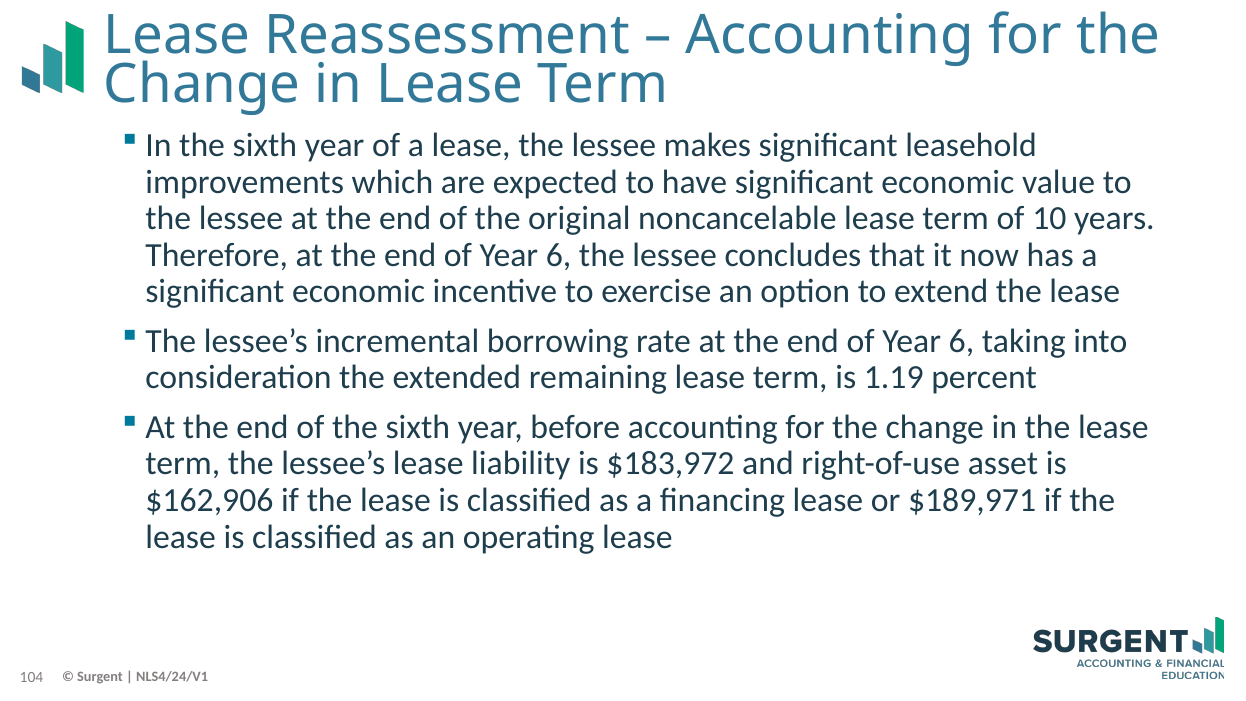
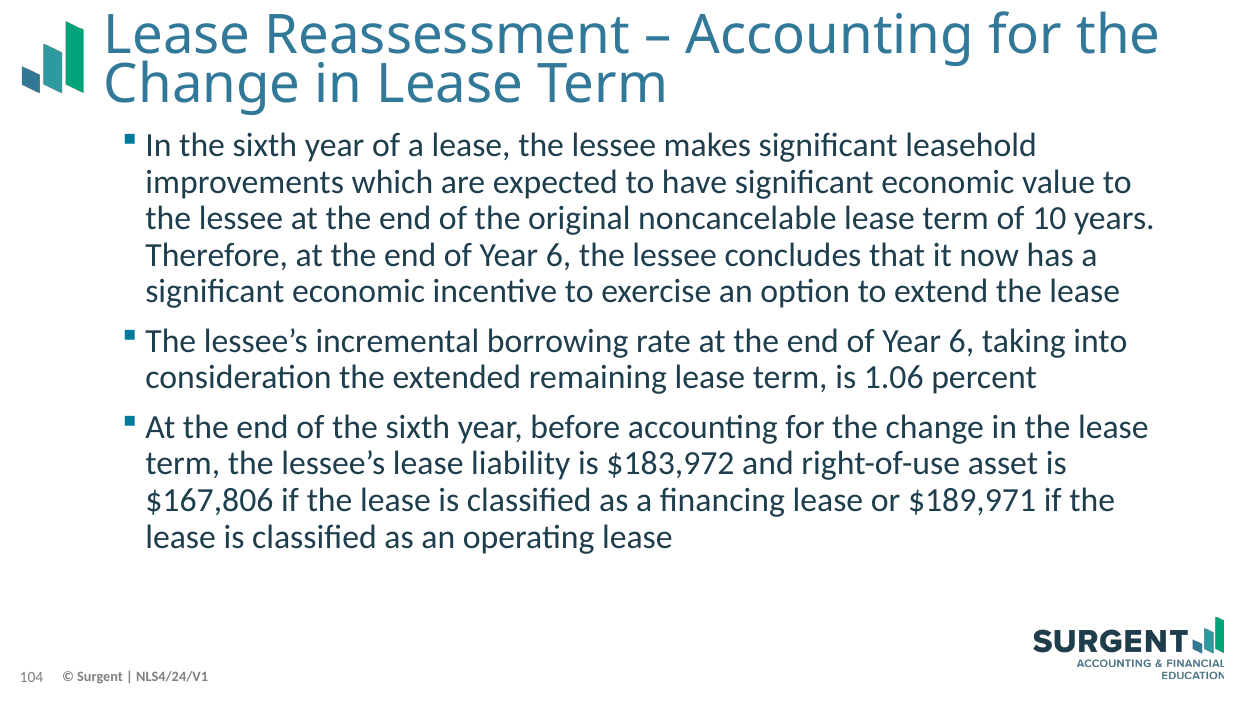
1.19: 1.19 -> 1.06 (894, 378)
$162,906: $162,906 -> $167,806 (209, 500)
